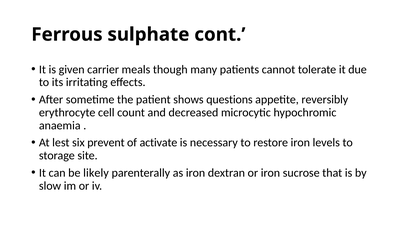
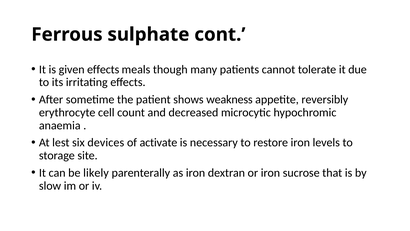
given carrier: carrier -> effects (103, 69)
questions: questions -> weakness (229, 99)
prevent: prevent -> devices (106, 142)
